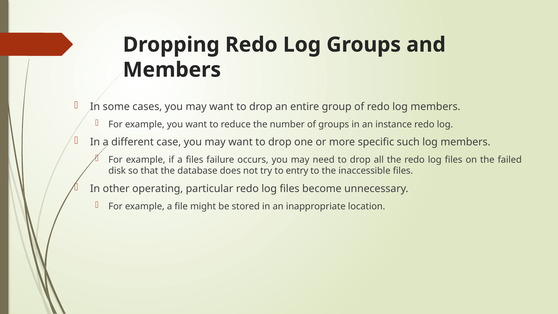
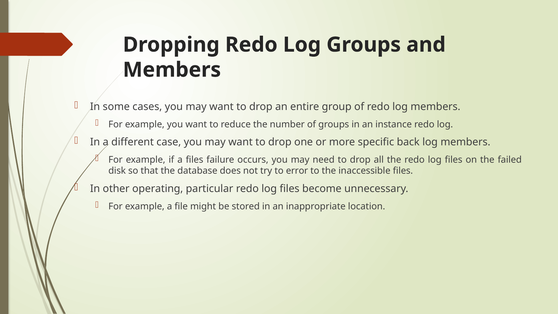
such: such -> back (408, 142)
entry: entry -> error (297, 171)
